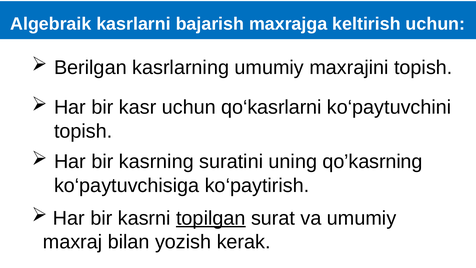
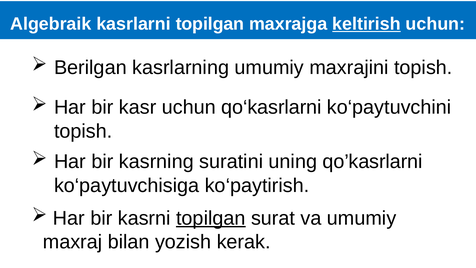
kasrlarni bajarish: bajarish -> topilgan (210, 24)
keltirish underline: none -> present (366, 24)
qo’kasrning: qo’kasrning -> qo’kasrlarni (373, 162)
